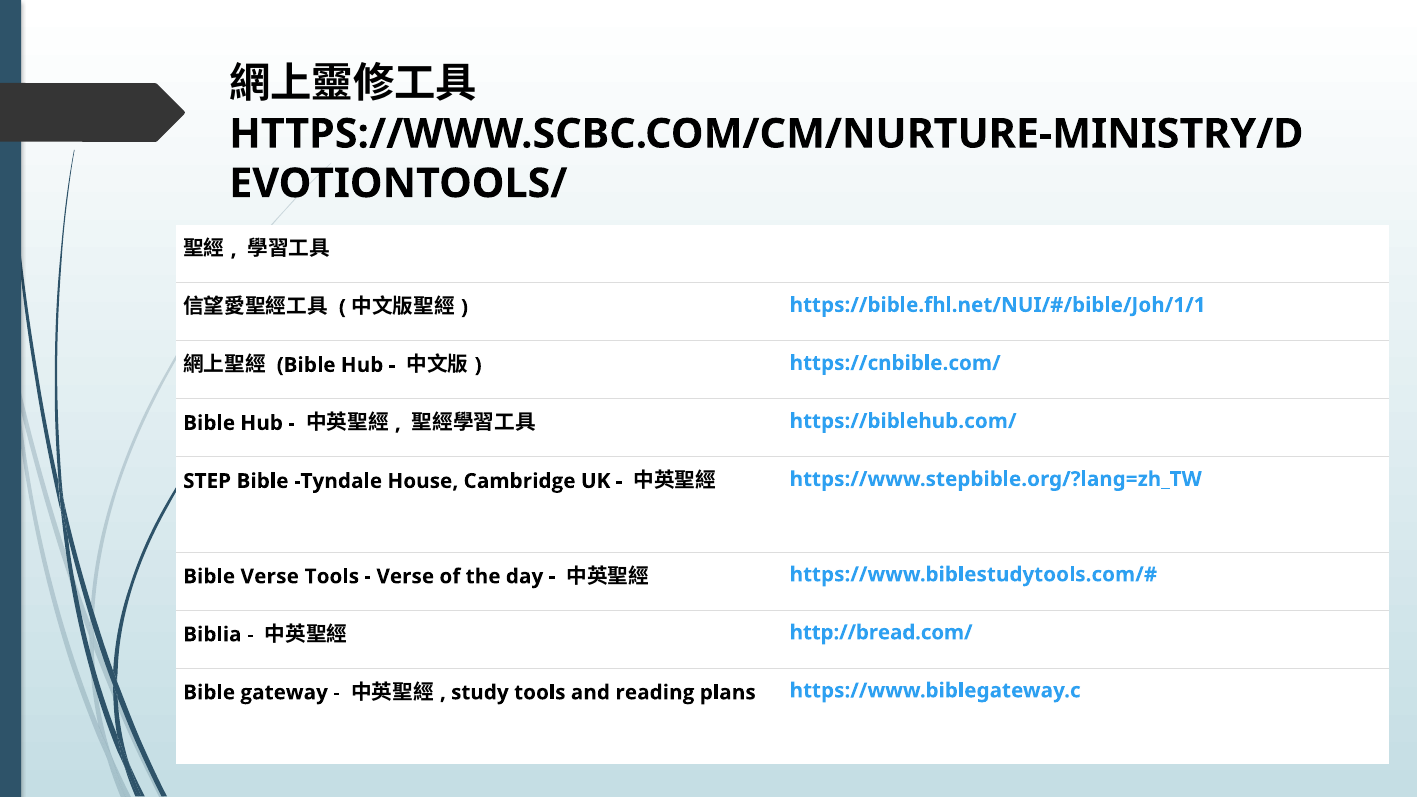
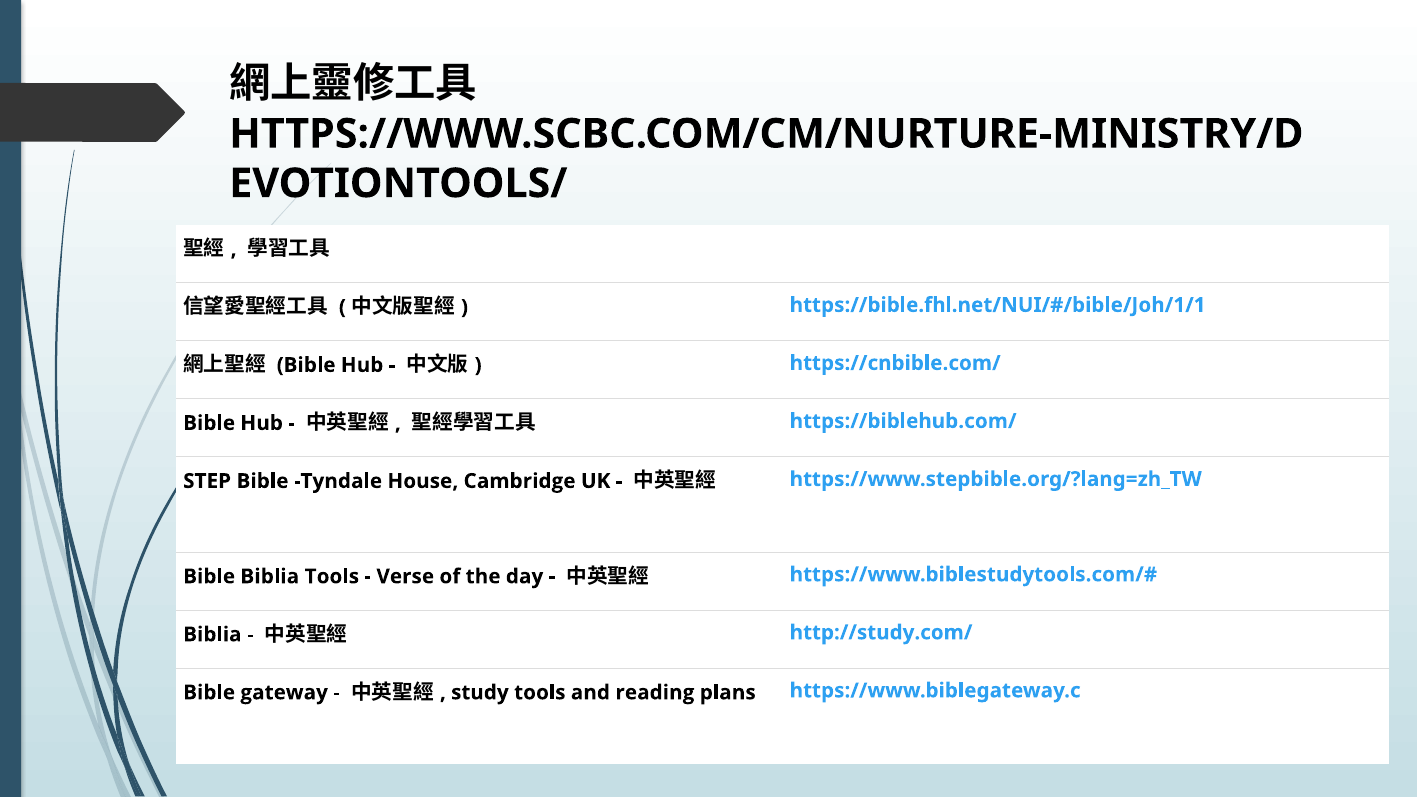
Bible Verse: Verse -> Biblia (270, 577)
http://bread.com/: http://bread.com/ -> http://study.com/ (881, 633)
